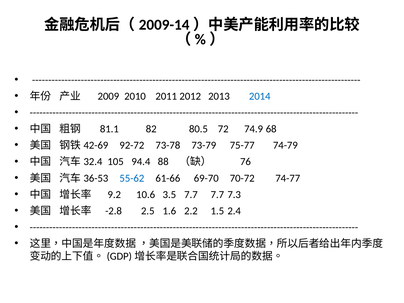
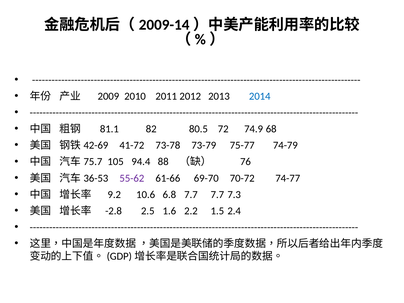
92-72: 92-72 -> 41-72 (132, 145)
32.4: 32.4 -> 75.7 (93, 162)
55-62 colour: blue -> purple (132, 178)
3.5: 3.5 -> 6.8 (169, 195)
